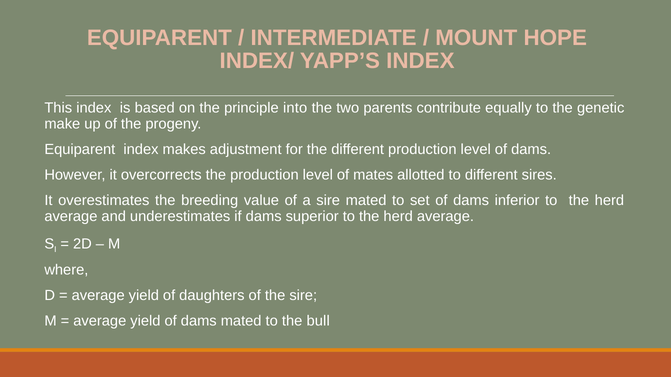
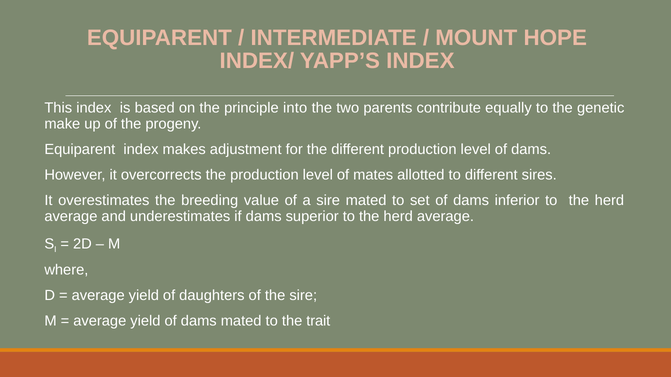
bull: bull -> trait (318, 321)
